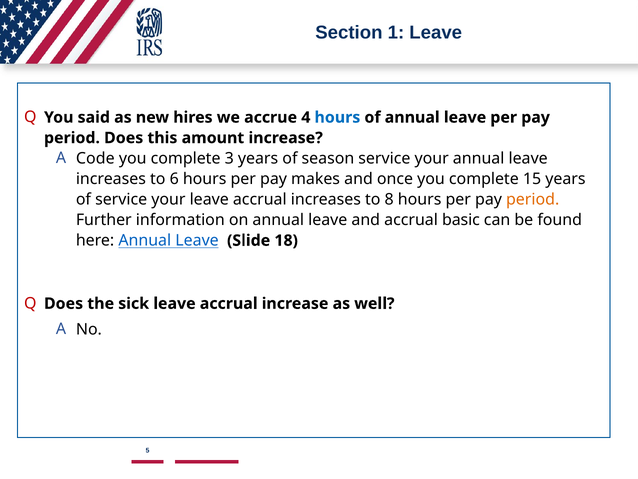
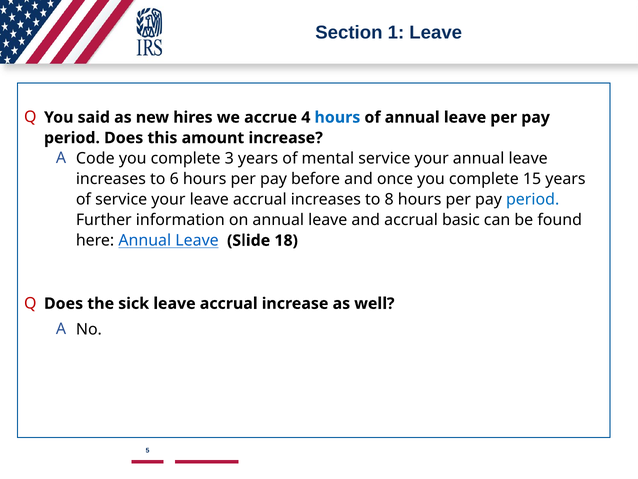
season: season -> mental (328, 158)
makes: makes -> before (316, 179)
period colour: orange -> blue (533, 199)
